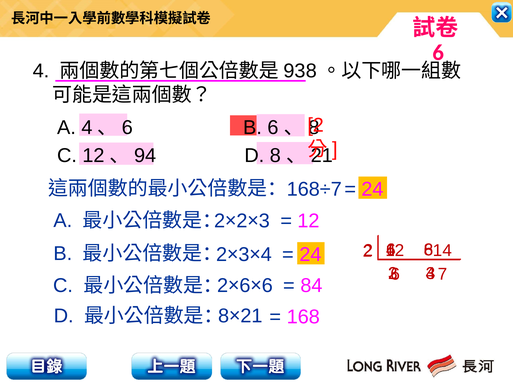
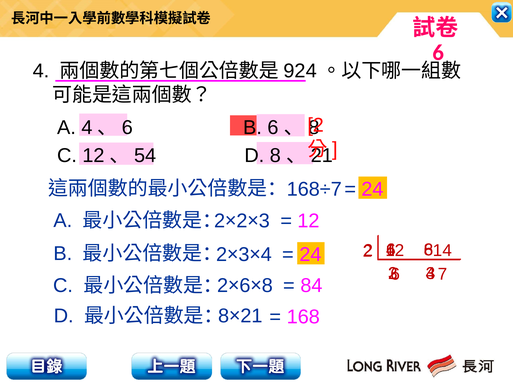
938: 938 -> 924 (300, 71)
94: 94 -> 54 (145, 156)
6: 6 -> 8 (267, 285)
